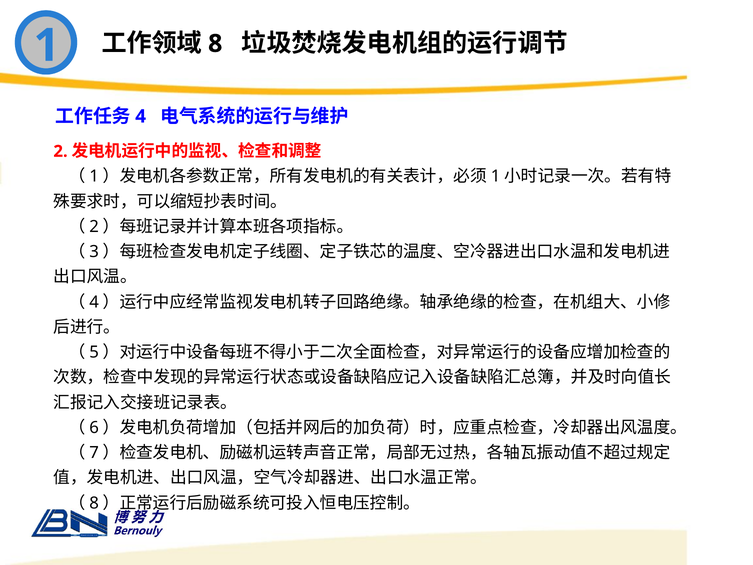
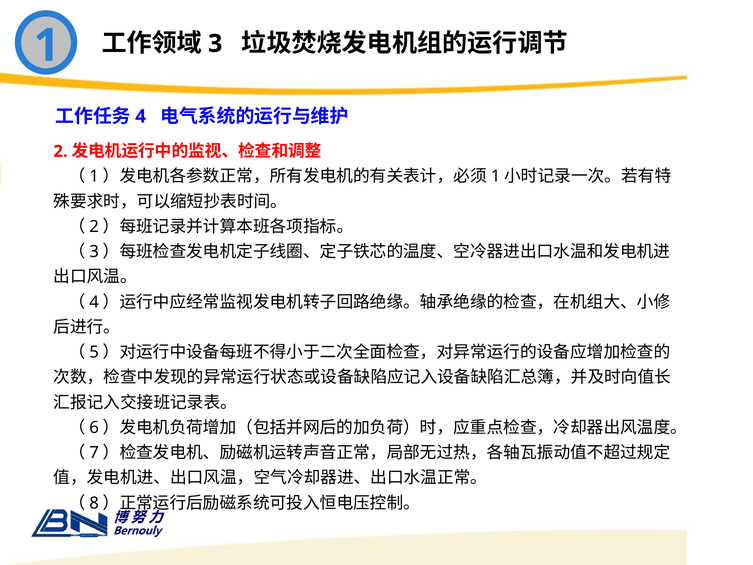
8: 8 -> 3 (215, 44)
